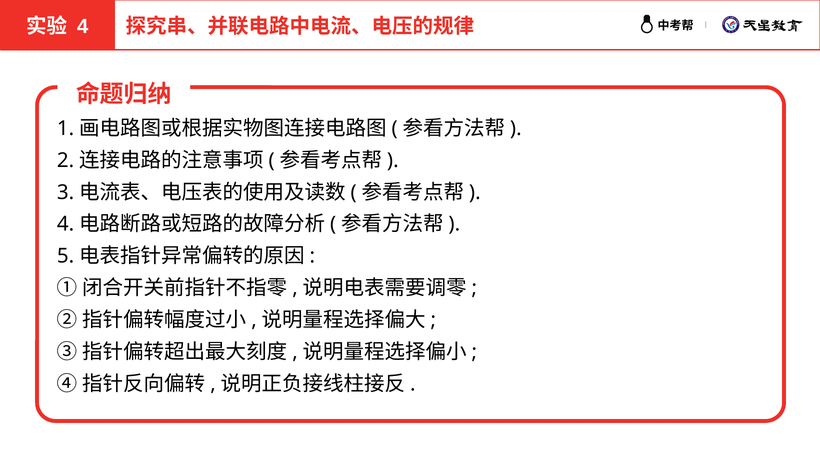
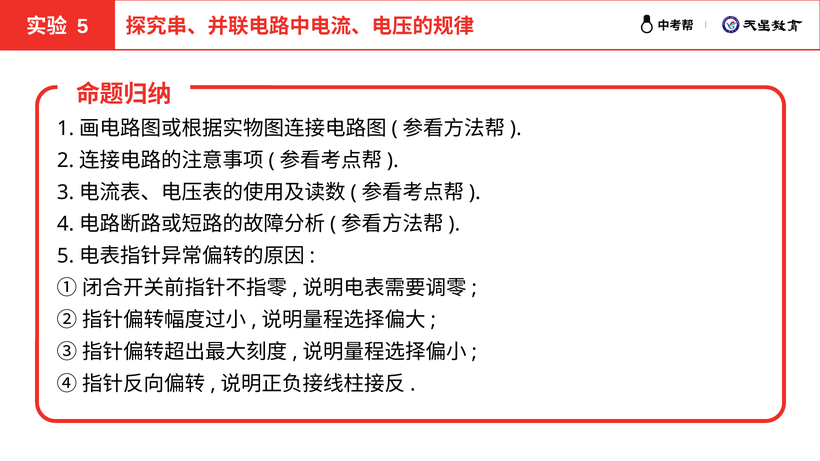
4: 4 -> 5 (83, 26)
